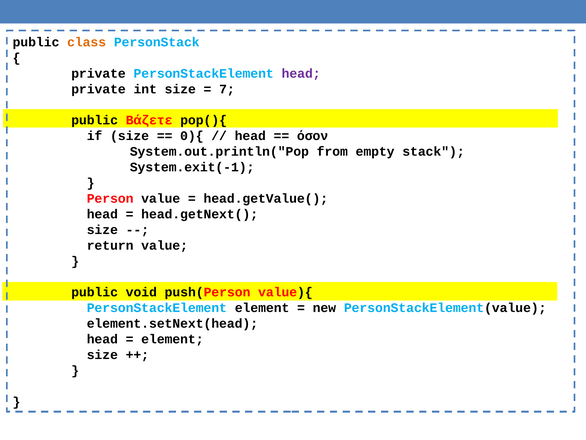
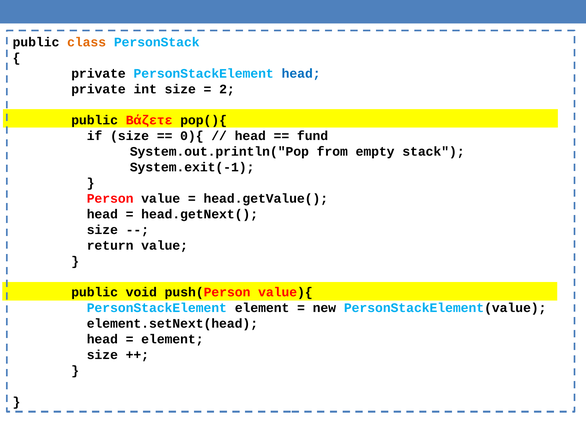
head colour: purple -> blue (301, 73)
7: 7 -> 2 (227, 89)
όσον: όσον -> fund (313, 136)
